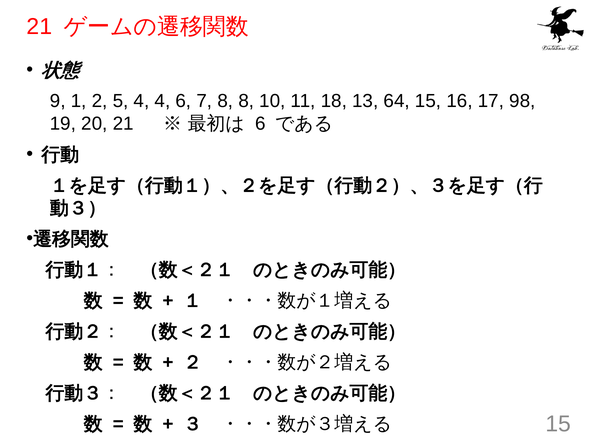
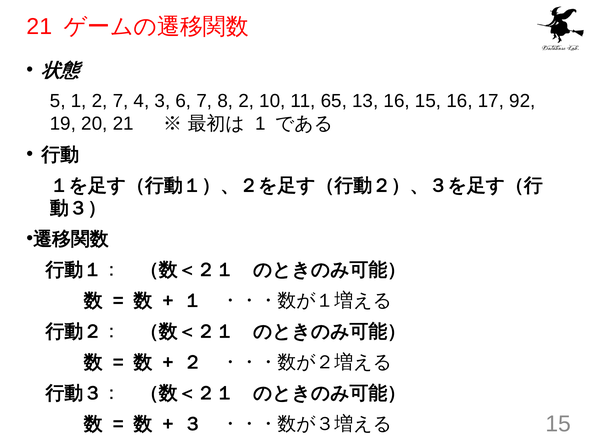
9: 9 -> 5 (58, 101)
2 5: 5 -> 7 (121, 101)
4 4: 4 -> 3 (162, 101)
8 8: 8 -> 2 (246, 101)
18: 18 -> 65 (334, 101)
13 64: 64 -> 16 (397, 101)
98: 98 -> 92 (522, 101)
6: 6 -> 1 (260, 124)
